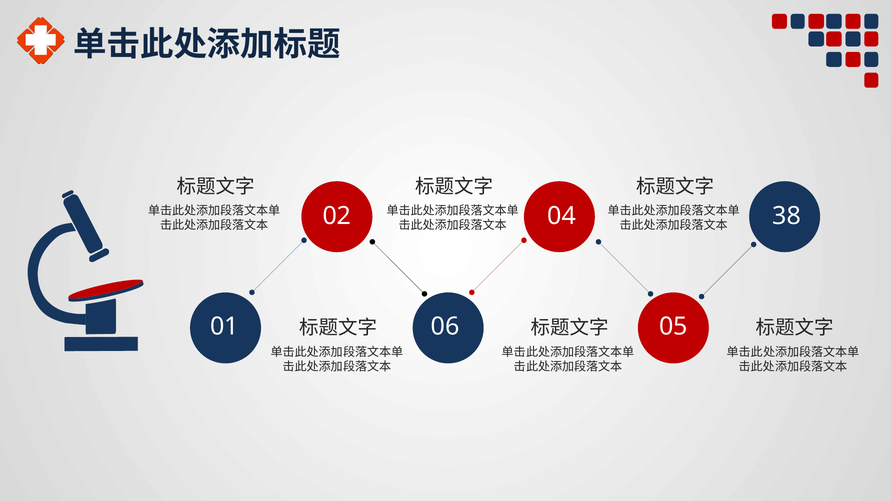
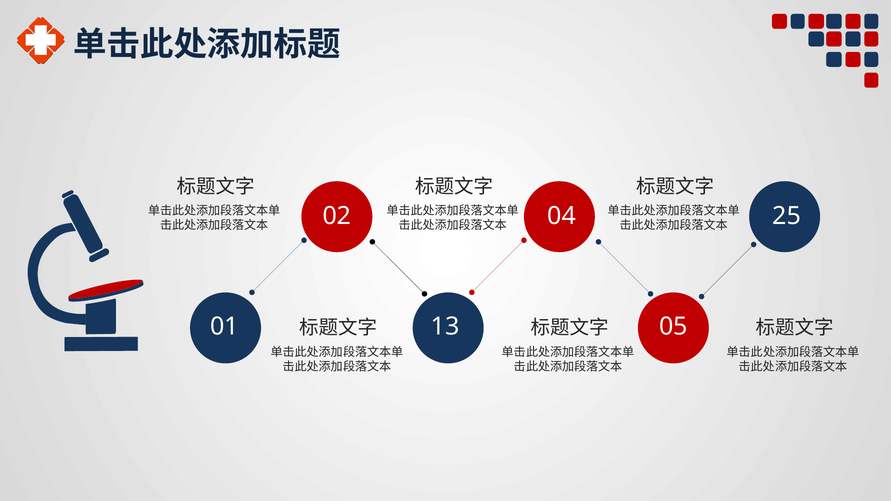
38: 38 -> 25 (787, 216)
06: 06 -> 13 (445, 327)
